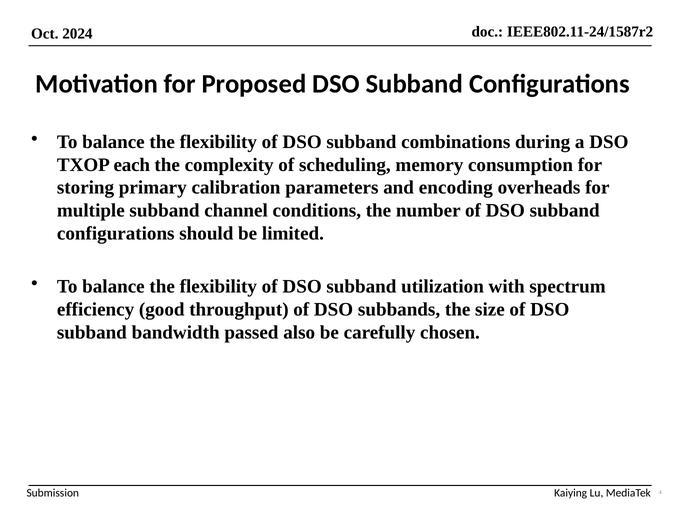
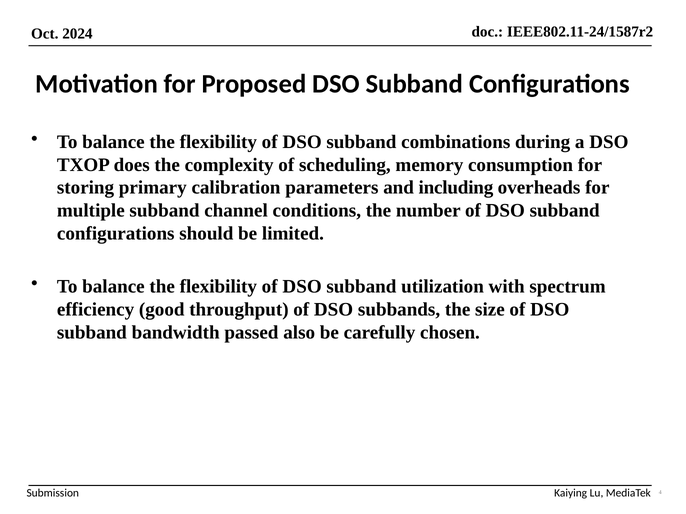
each: each -> does (132, 165)
encoding: encoding -> including (456, 188)
